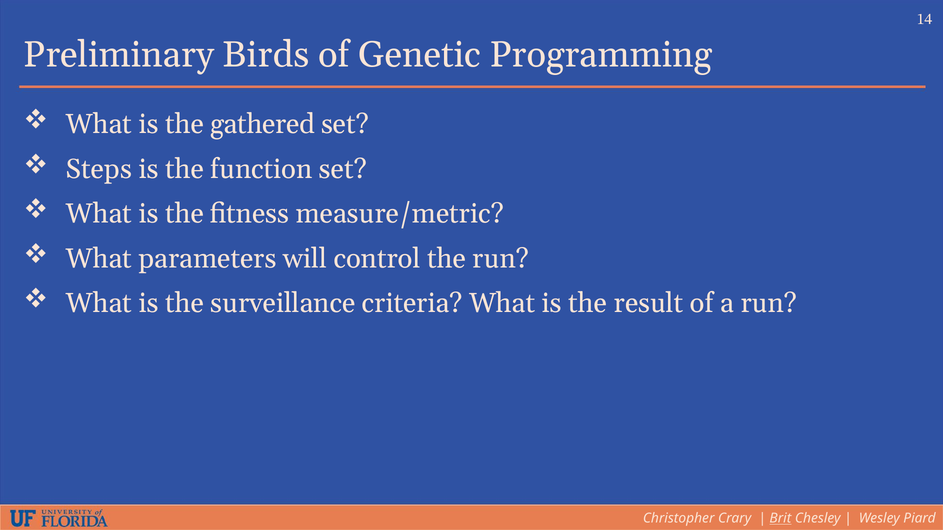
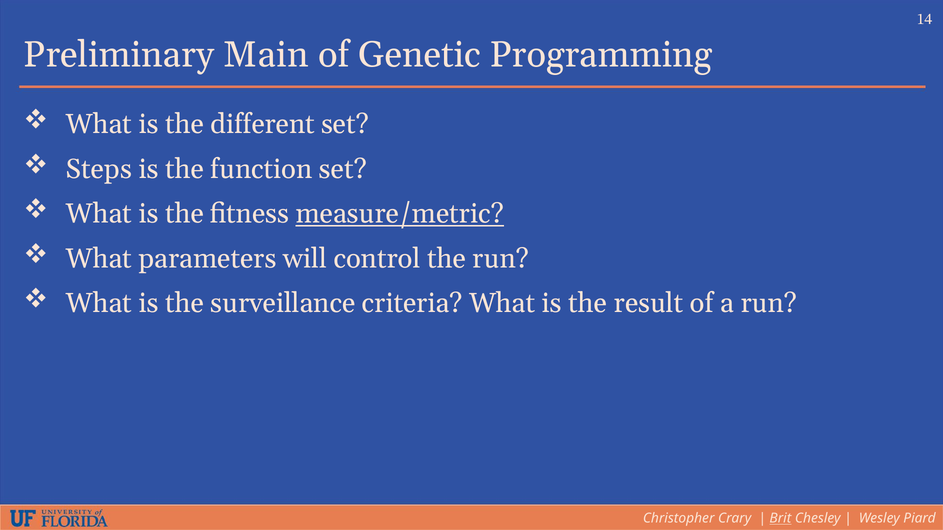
Birds: Birds -> Main (266, 55)
gathered: gathered -> different (263, 124)
measure/metric underline: none -> present (400, 214)
